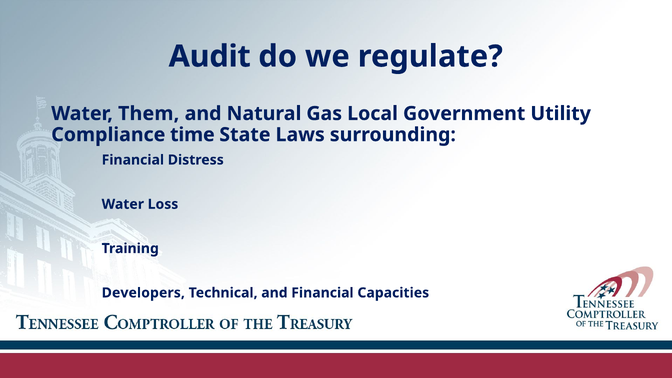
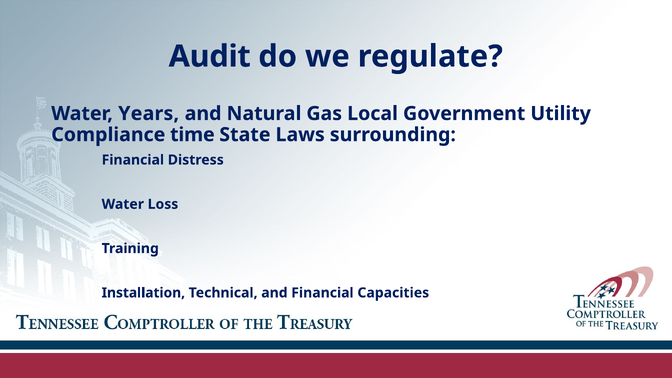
Them: Them -> Years (149, 114)
Developers: Developers -> Installation (143, 293)
